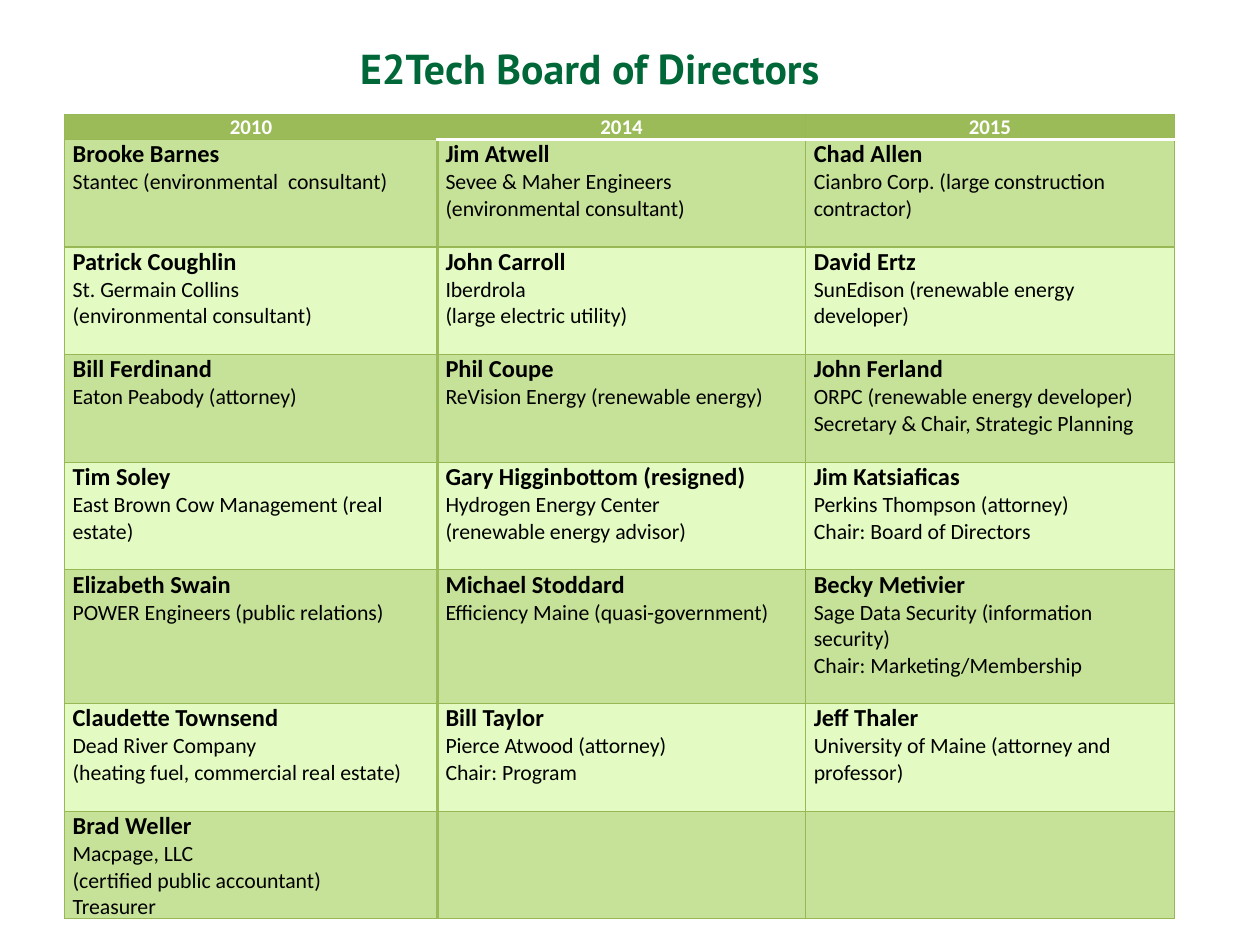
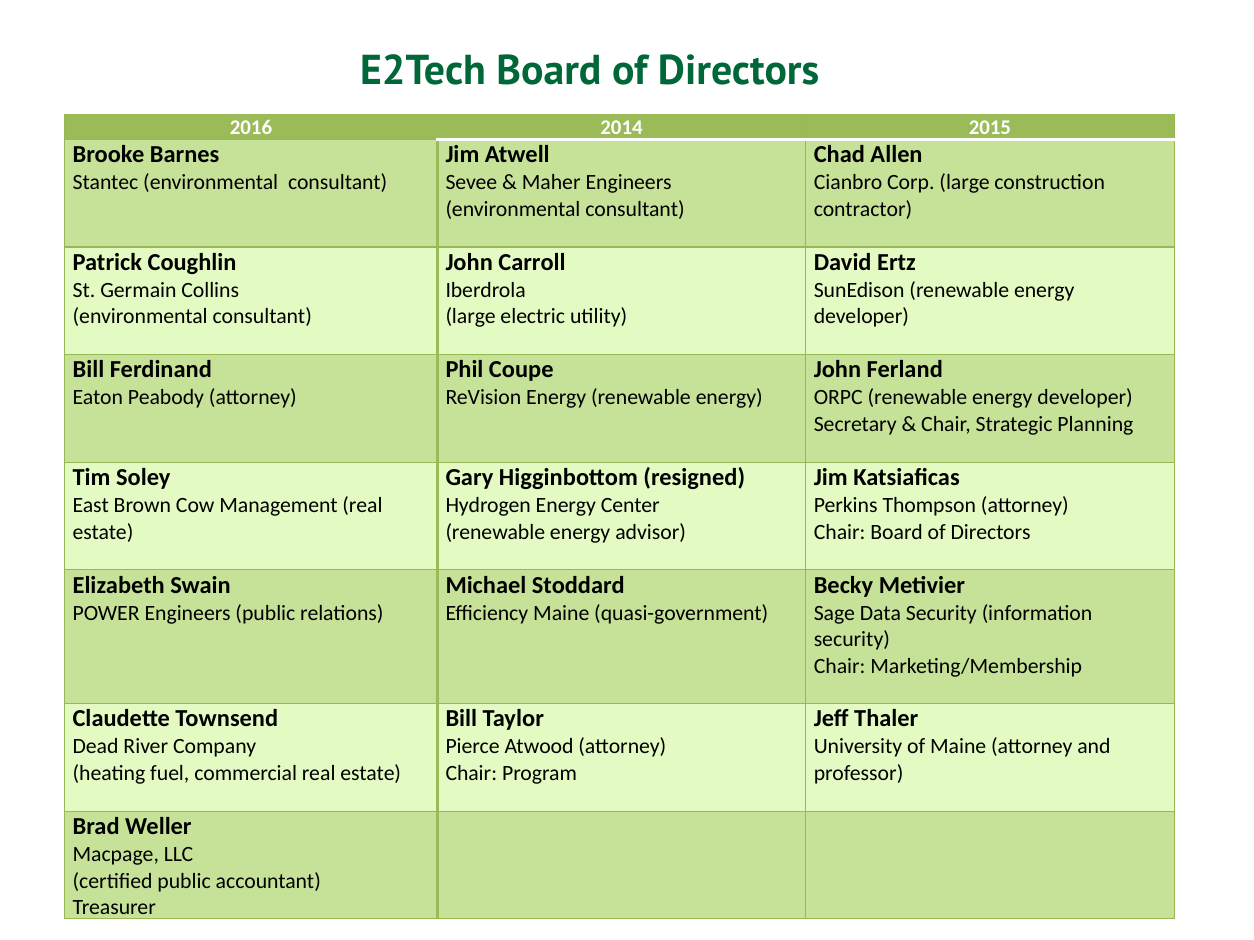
2010: 2010 -> 2016 (251, 127)
